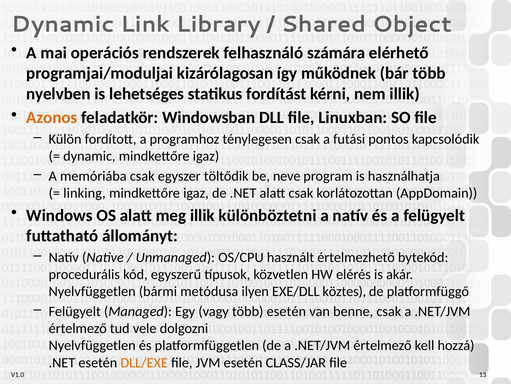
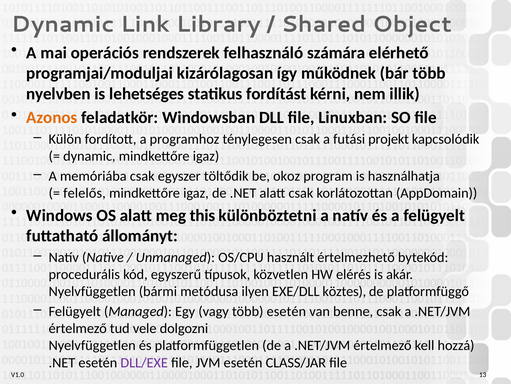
pontos: pontos -> projekt (389, 139)
neve: neve -> okoz (287, 176)
linking: linking -> felelős (84, 193)
meg illik: illik -> this (202, 215)
DLL/EXE colour: orange -> purple (144, 362)
